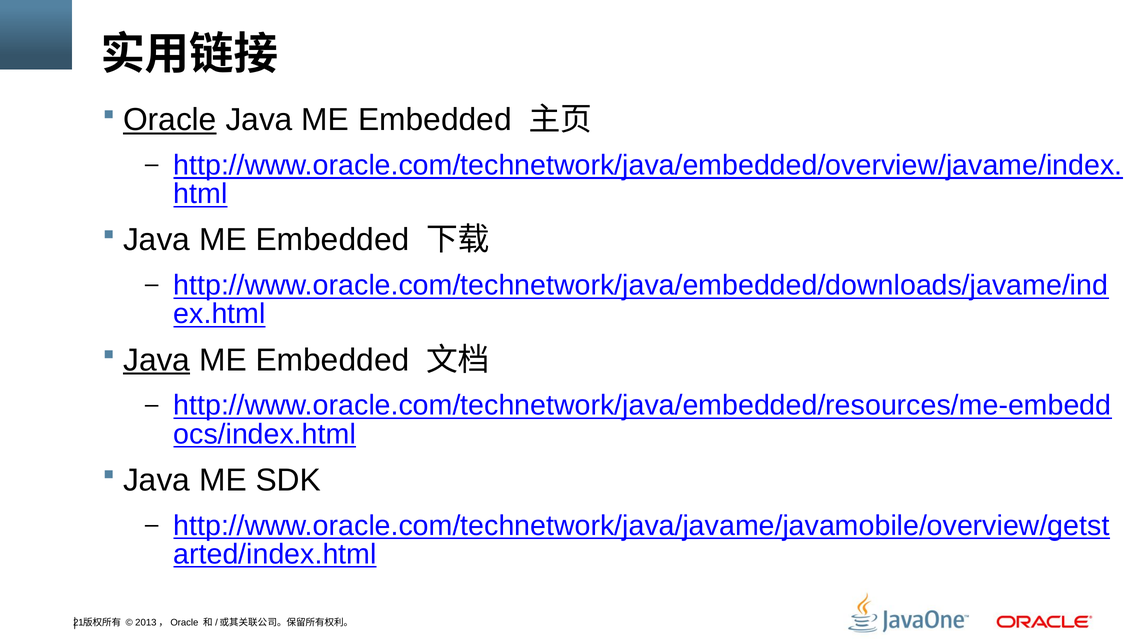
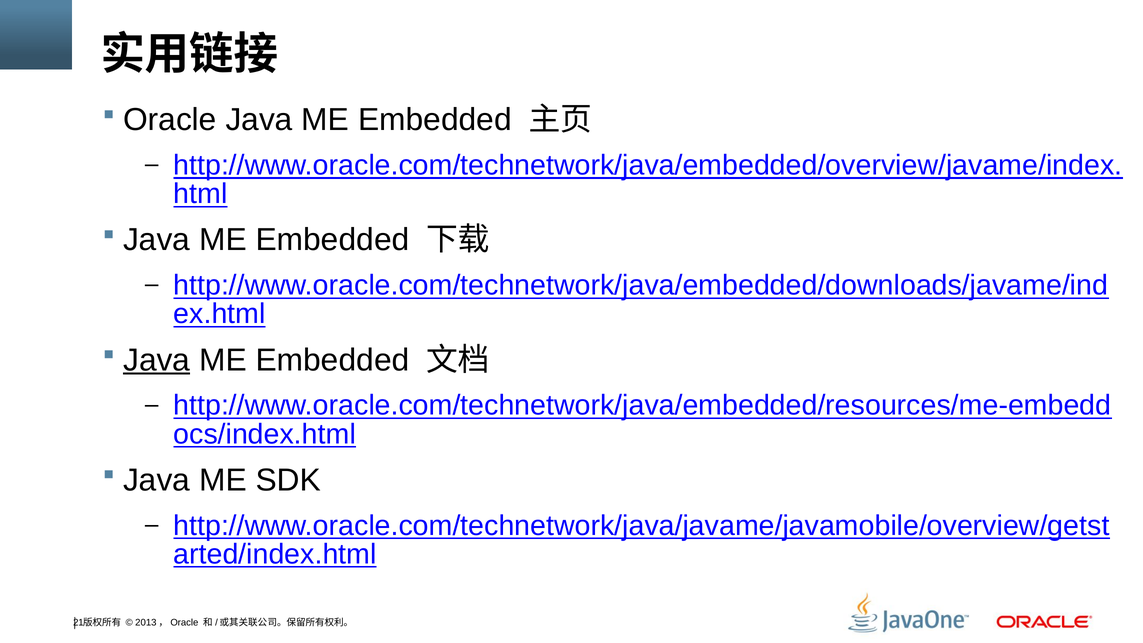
Oracle underline: present -> none (170, 120)
